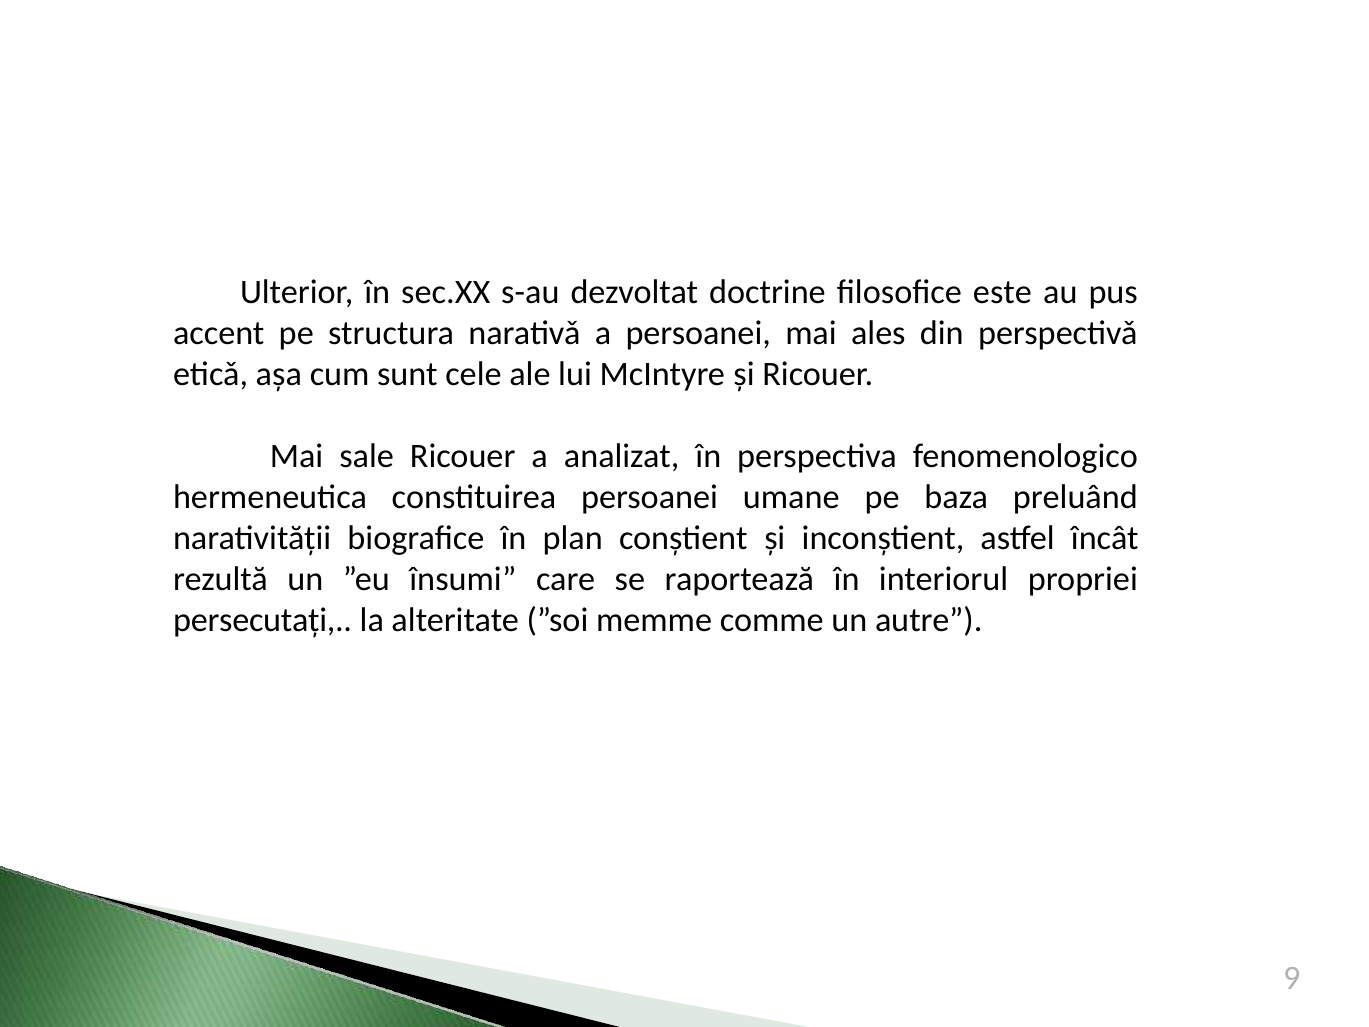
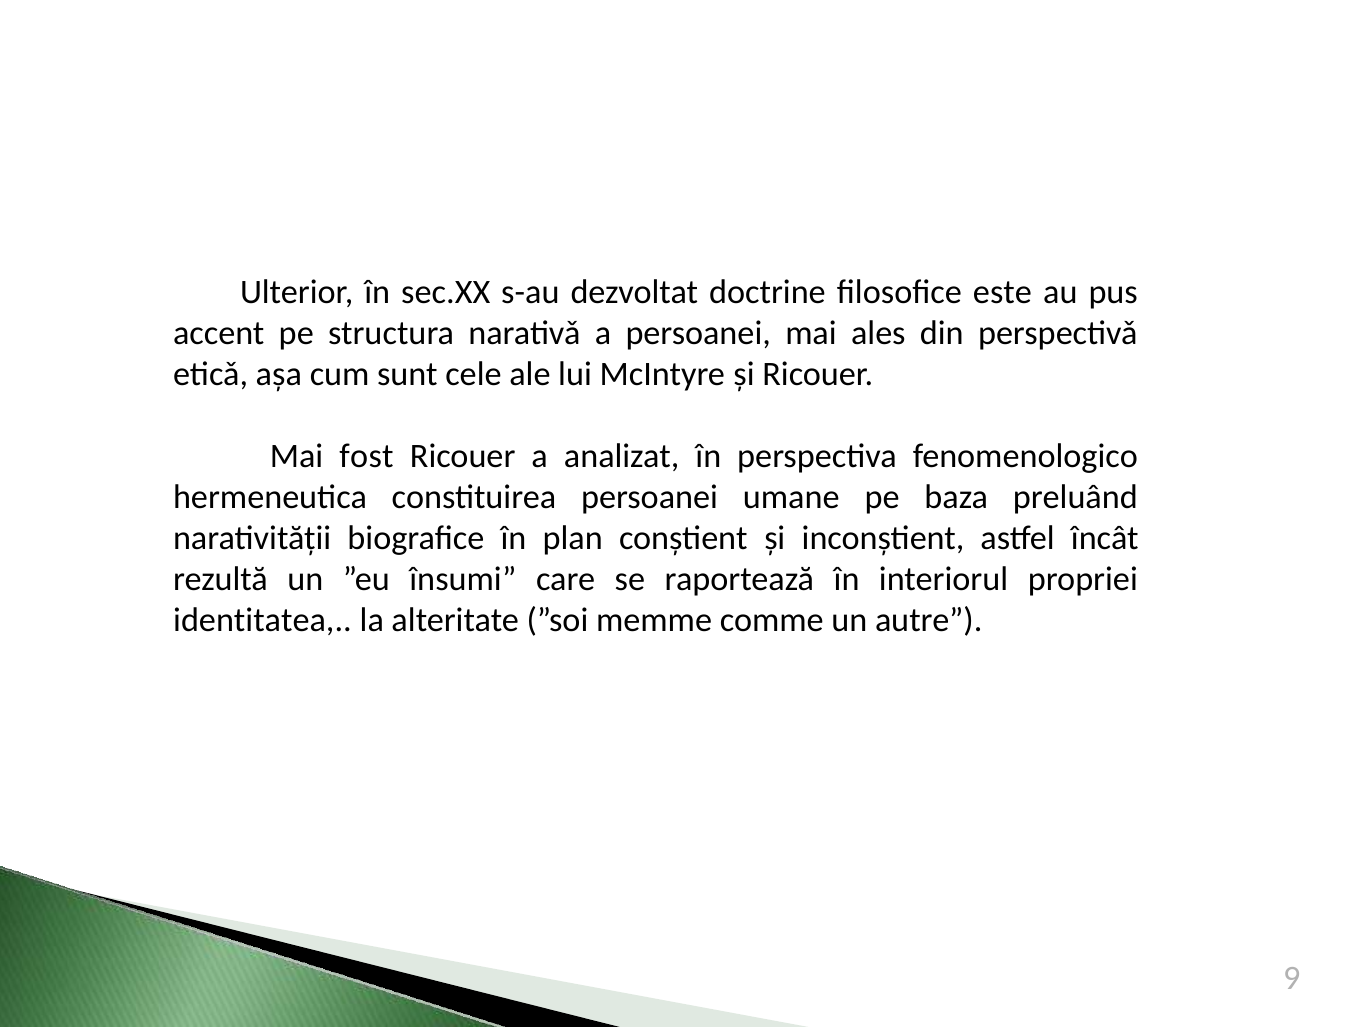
sale: sale -> fost (367, 456)
persecutați: persecutați -> identitatea (262, 621)
